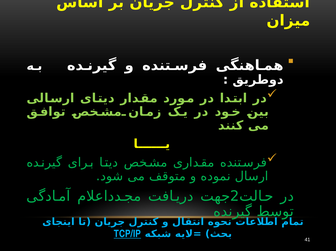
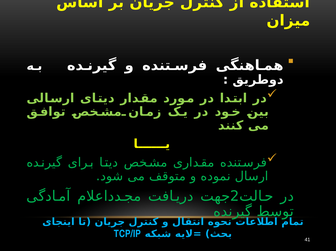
TCP/IP underline: present -> none (127, 234)
